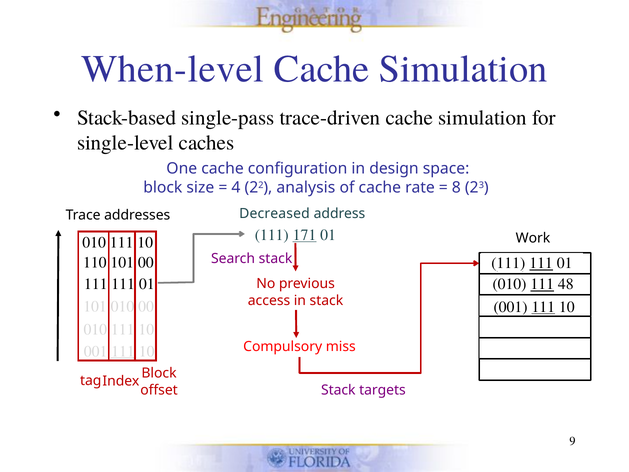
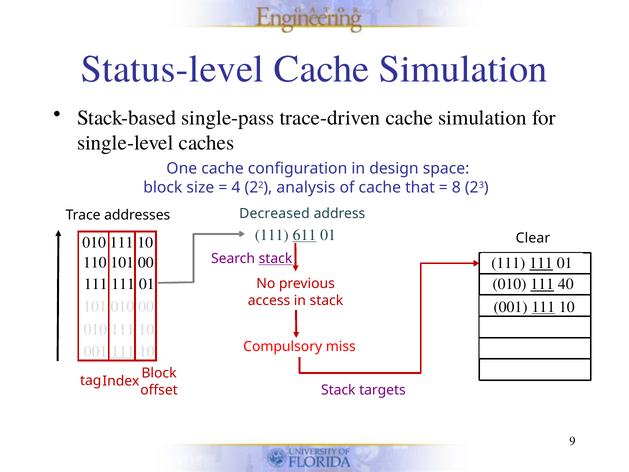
When-level: When-level -> Status-level (173, 69)
rate: rate -> that (420, 188)
171: 171 -> 611 (304, 235)
Work: Work -> Clear (533, 238)
stack underline: none -> present (276, 259)
48: 48 -> 40 (566, 284)
